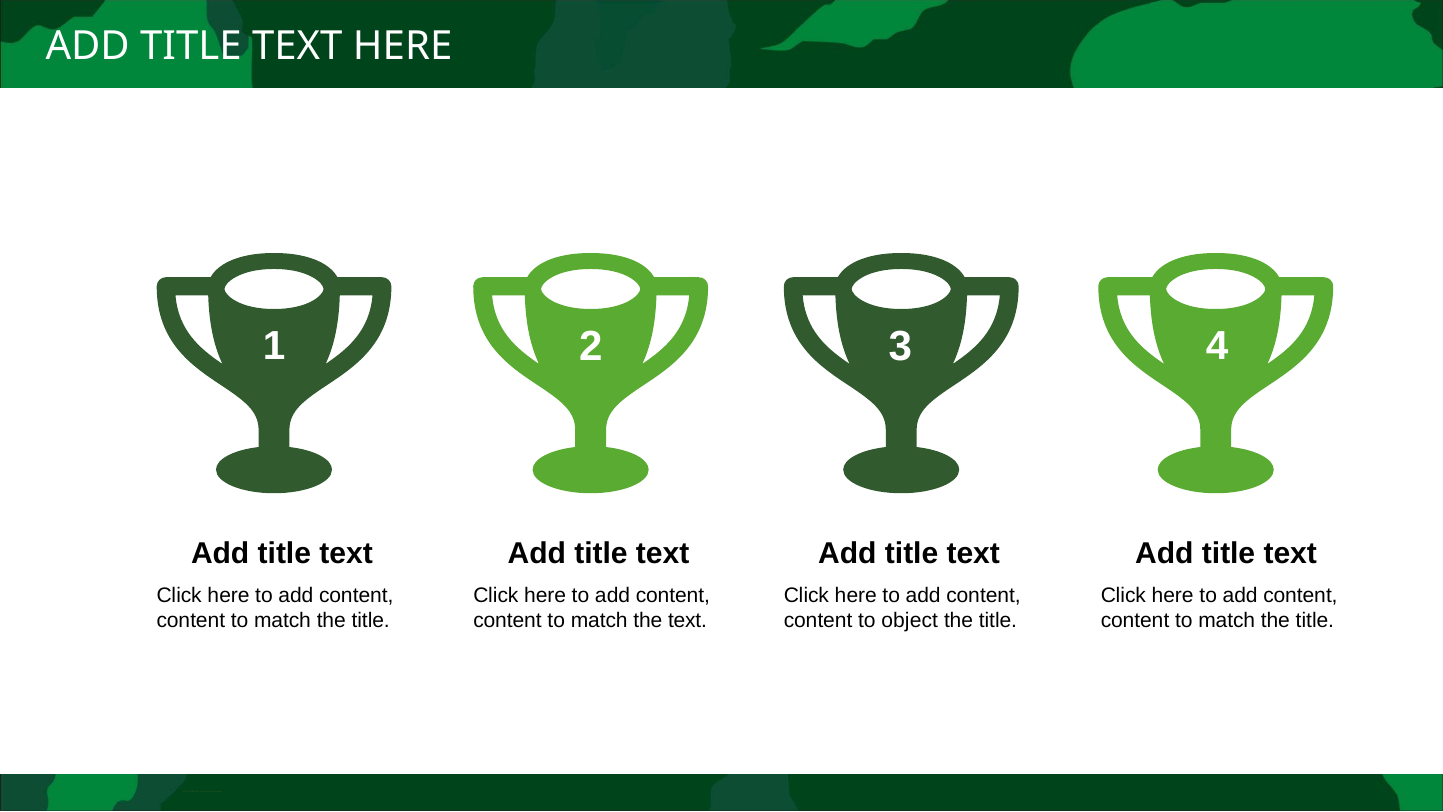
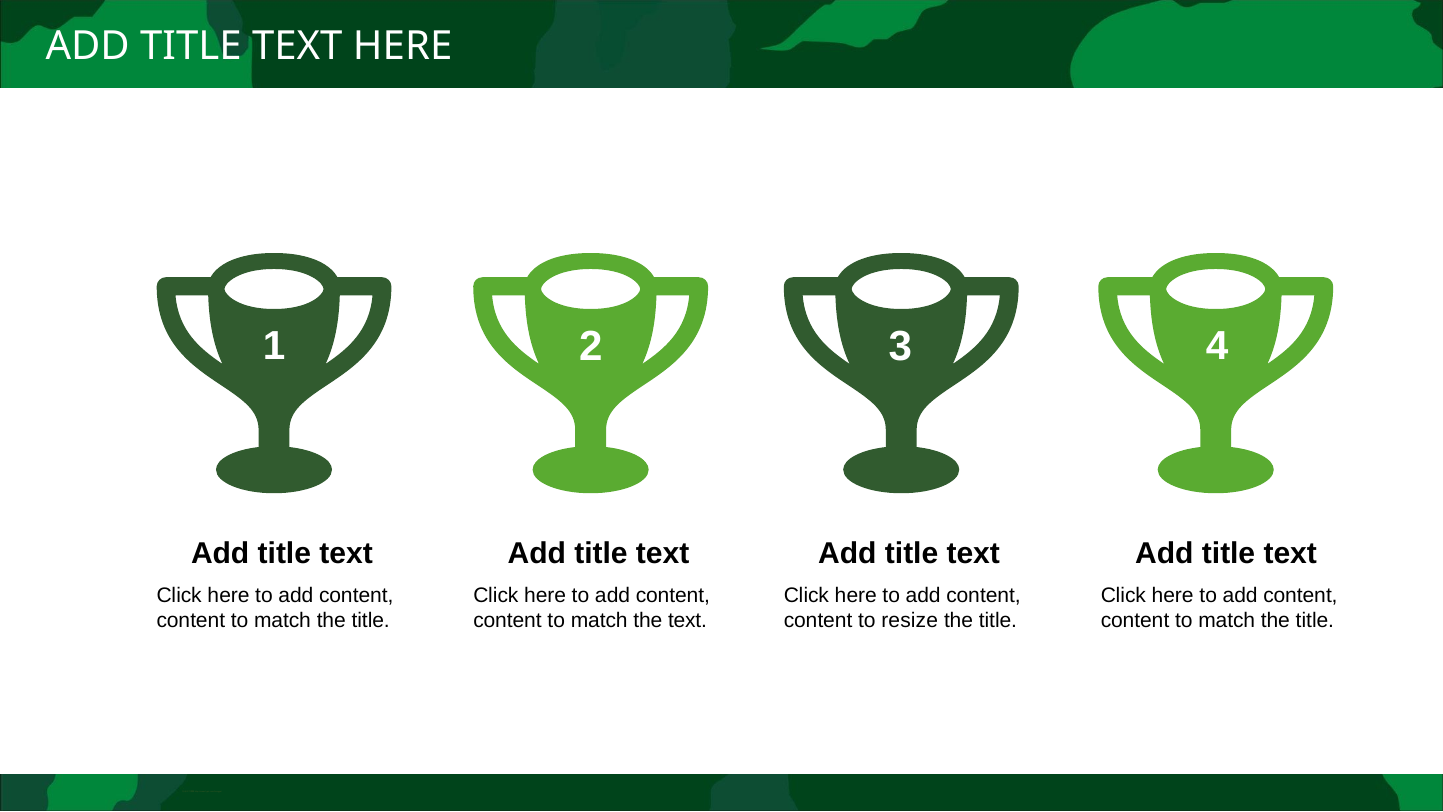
object: object -> resize (910, 621)
